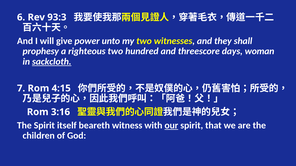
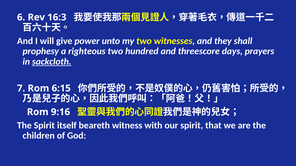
93:3: 93:3 -> 16:3 (57, 17)
woman: woman -> prayers (260, 51)
4:15: 4:15 -> 6:15 (61, 89)
3:16: 3:16 -> 9:16 (60, 112)
our underline: present -> none (171, 126)
